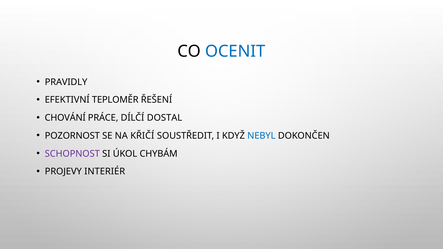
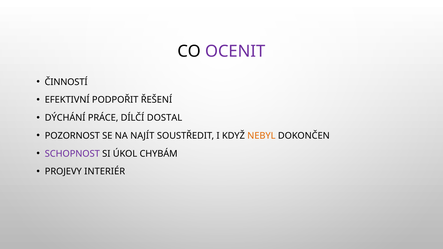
OCENIT colour: blue -> purple (235, 51)
PRAVIDLY: PRAVIDLY -> ČINNOSTÍ (66, 82)
TEPLOMĚR: TEPLOMĚR -> PODPOŘIT (115, 100)
CHOVÁNÍ: CHOVÁNÍ -> DÝCHÁNÍ (65, 118)
KŘIČÍ: KŘIČÍ -> NAJÍT (142, 136)
NEBYL colour: blue -> orange (261, 136)
